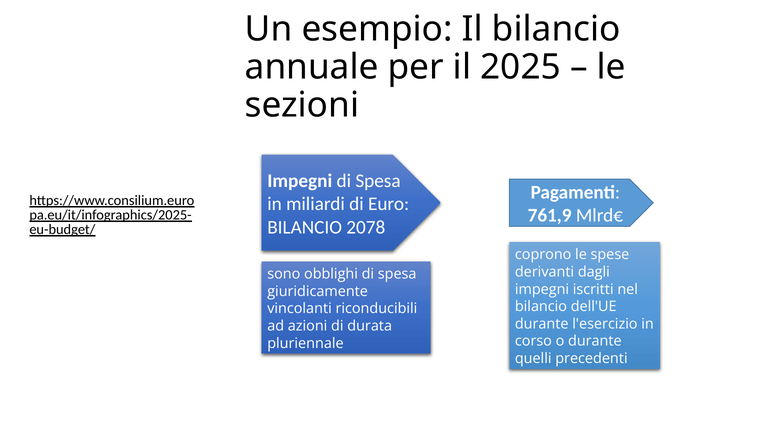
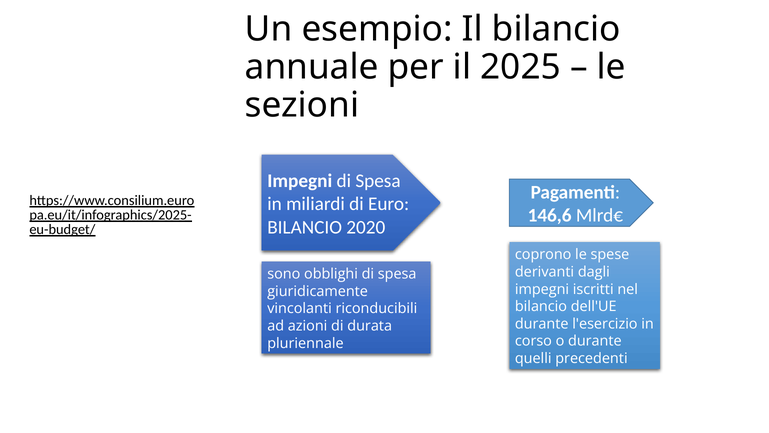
761,9: 761,9 -> 146,6 (550, 215)
2078: 2078 -> 2020 (366, 227)
